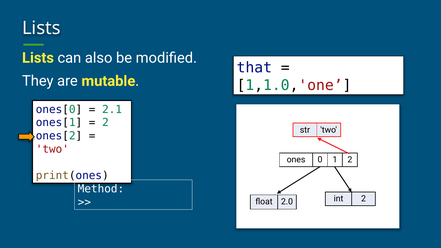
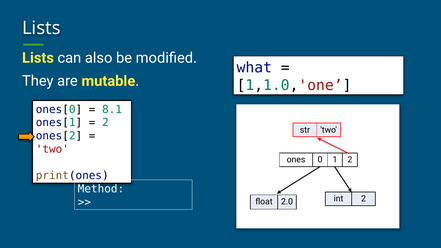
that: that -> what (254, 68)
2.1: 2.1 -> 8.1 (112, 109)
